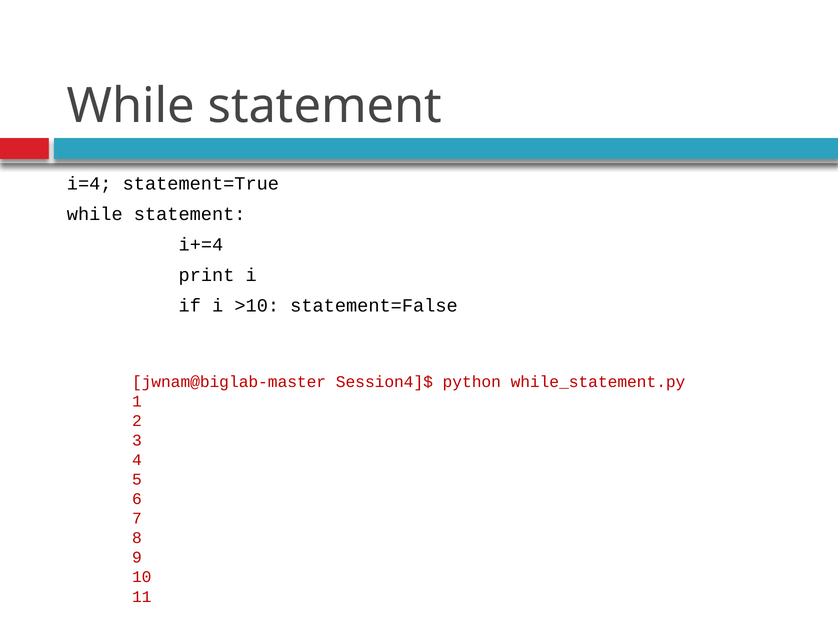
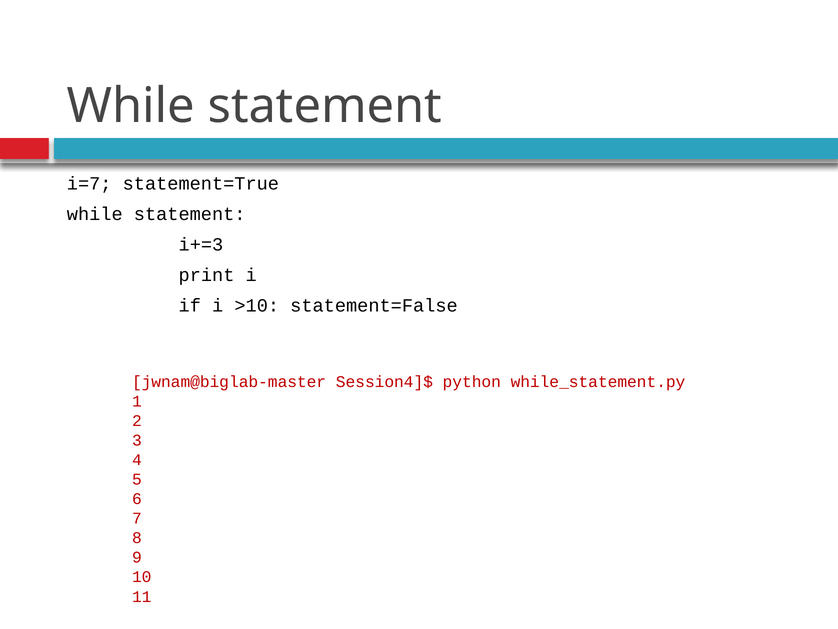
i=4: i=4 -> i=7 (89, 183)
i+=4: i+=4 -> i+=3 (201, 244)
